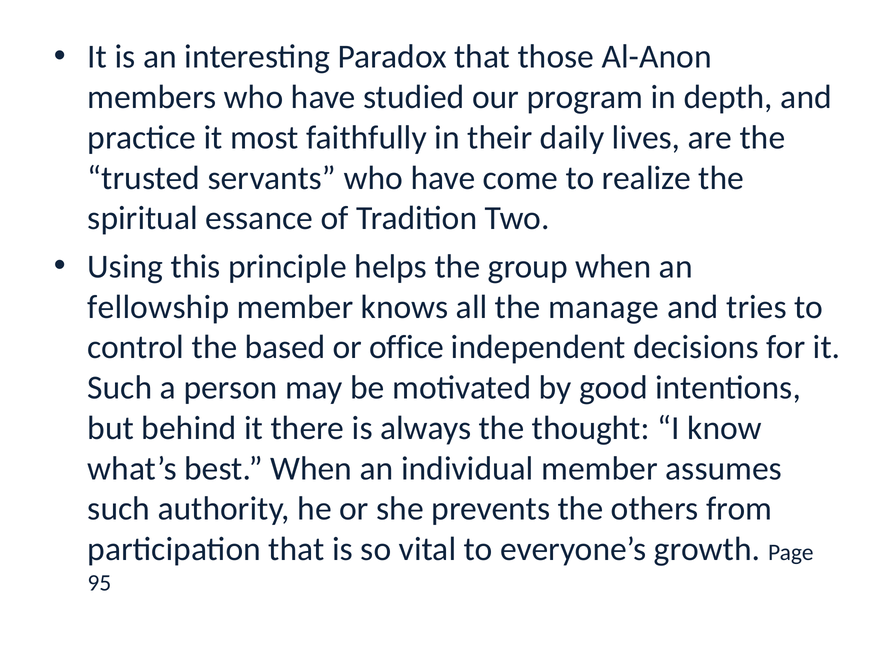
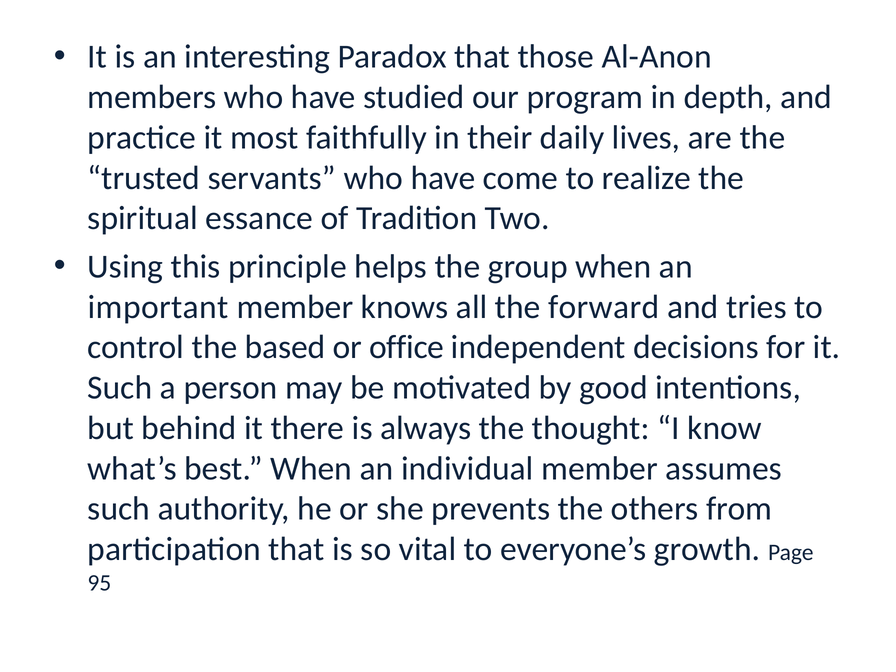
fellowship: fellowship -> important (158, 307)
manage: manage -> forward (604, 307)
